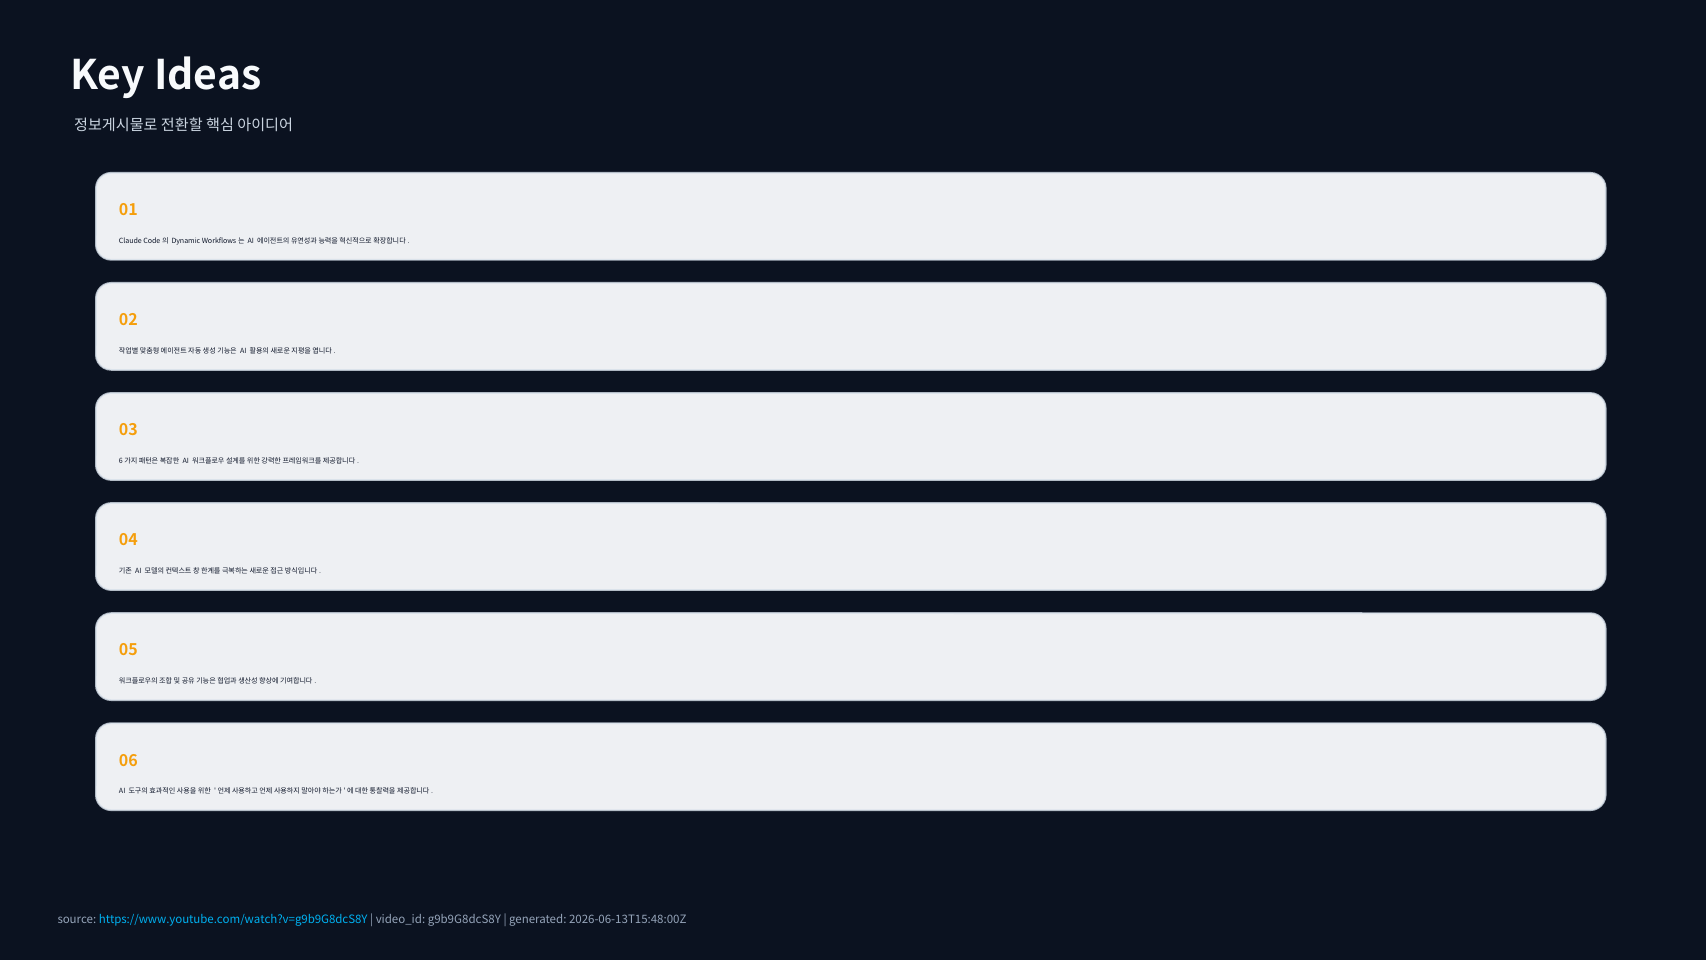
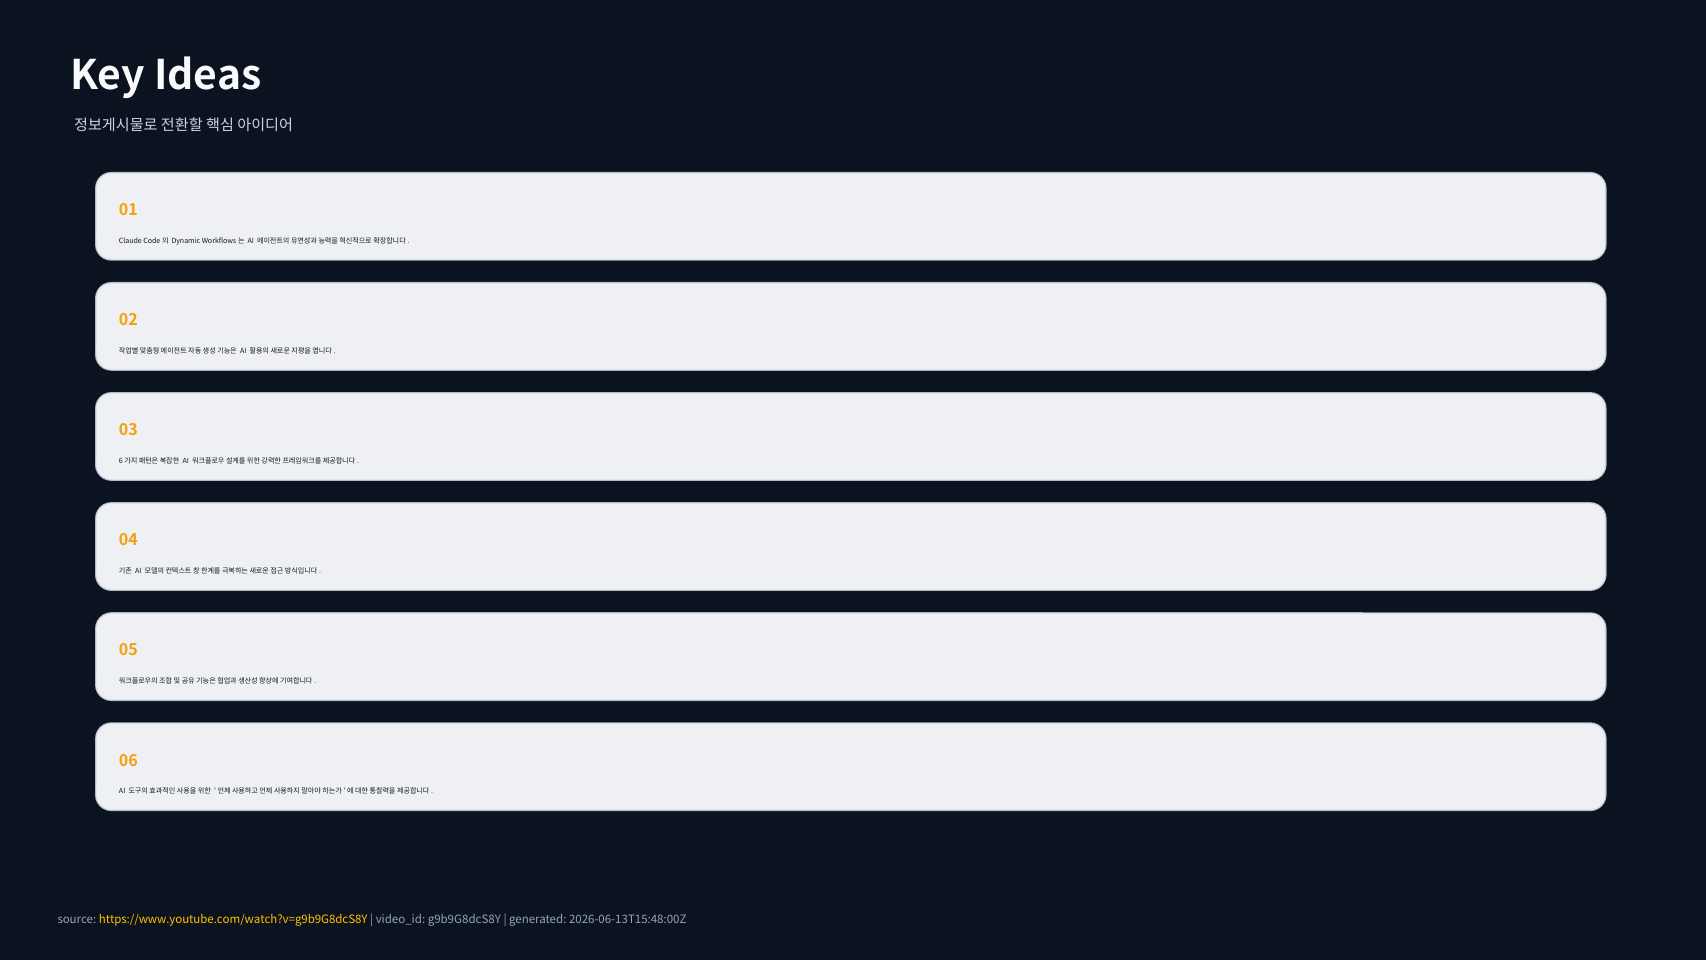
https://www.youtube.com/watch?v=g9b9G8dcS8Y colour: light blue -> yellow (233, 919)
